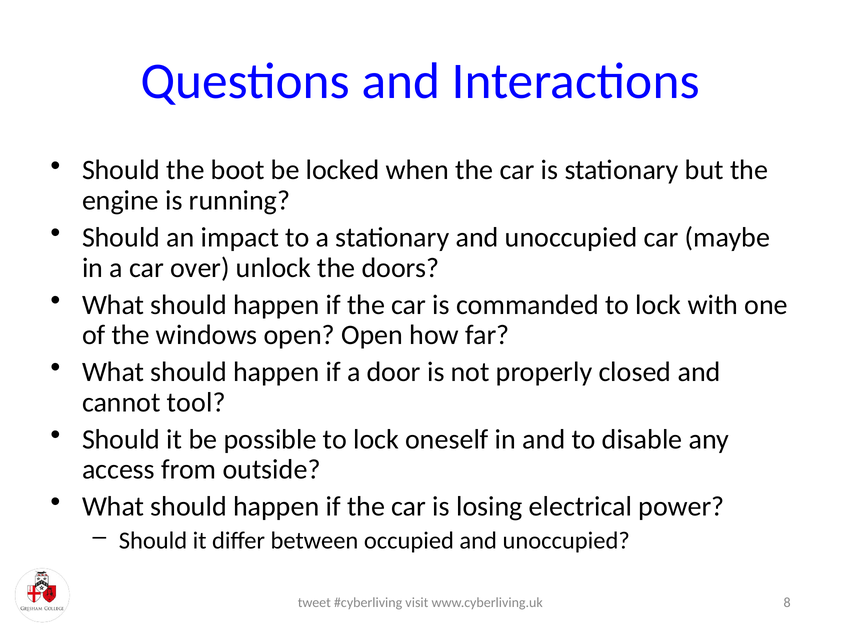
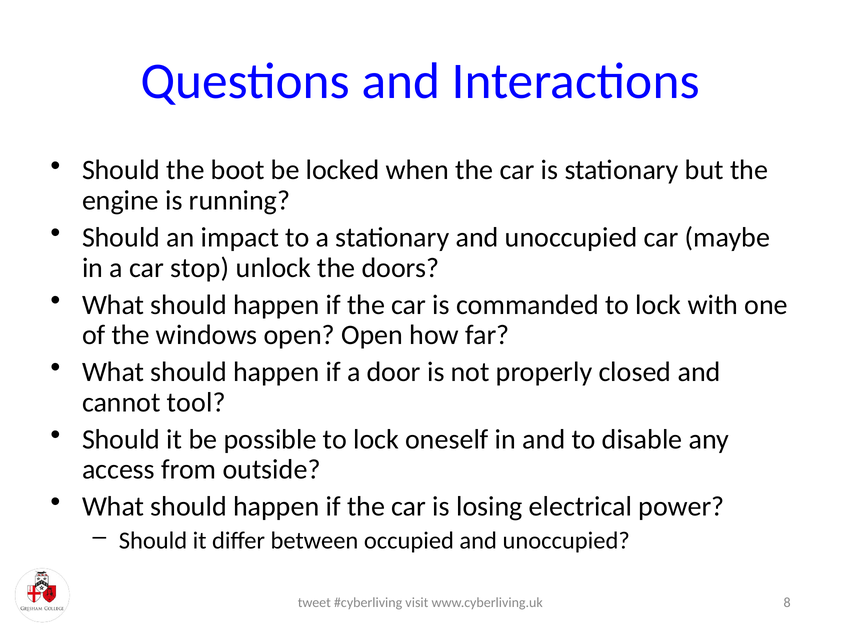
over: over -> stop (200, 268)
